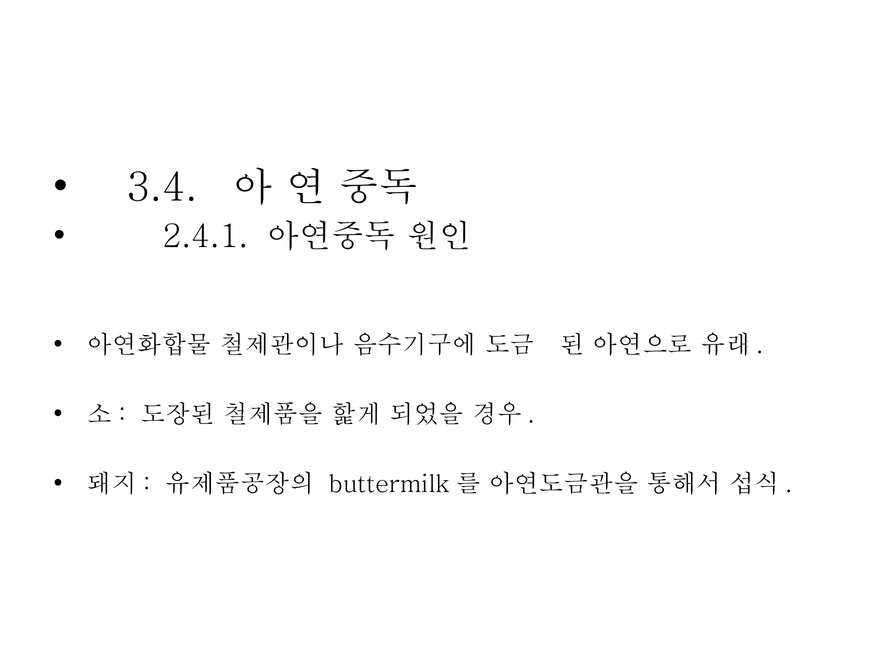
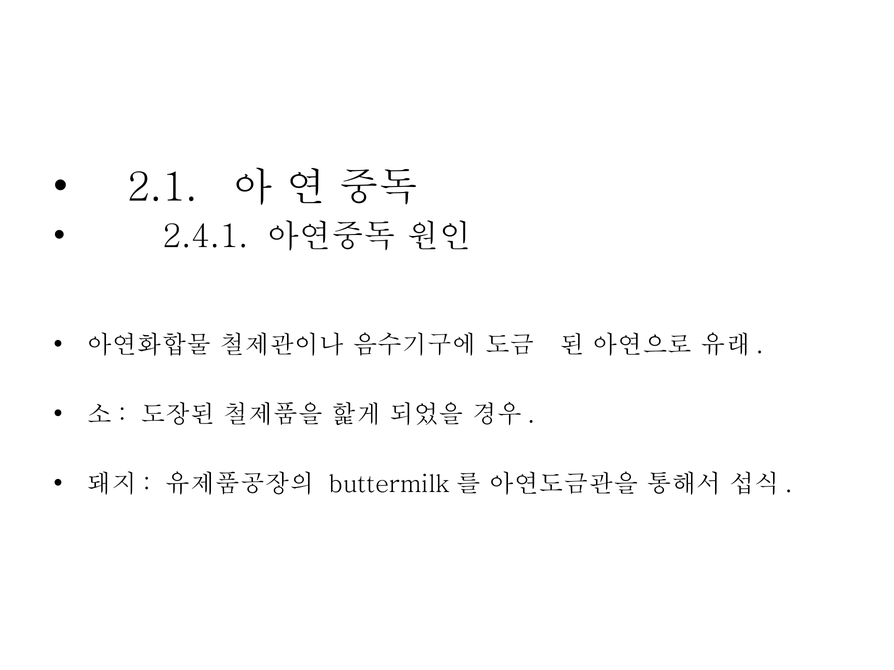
3.4: 3.4 -> 2.1 (162, 188)
